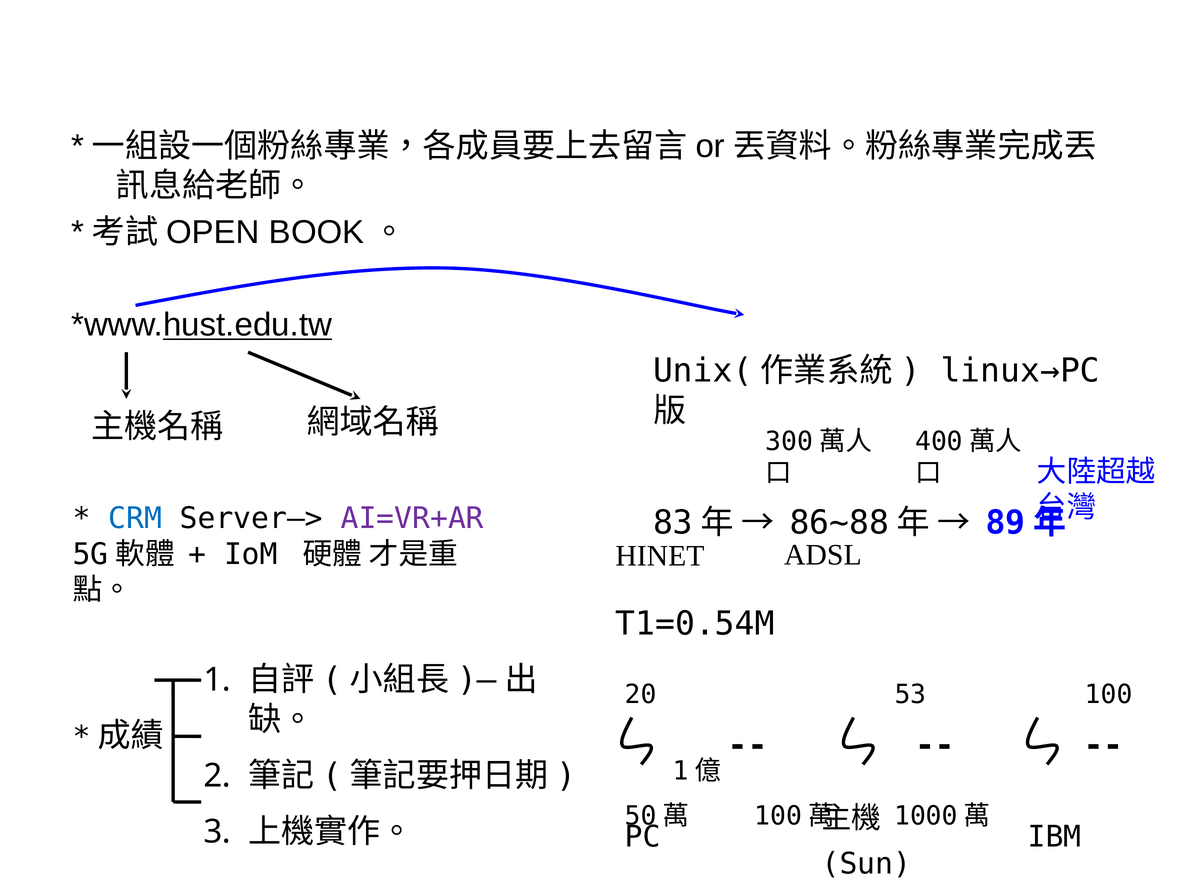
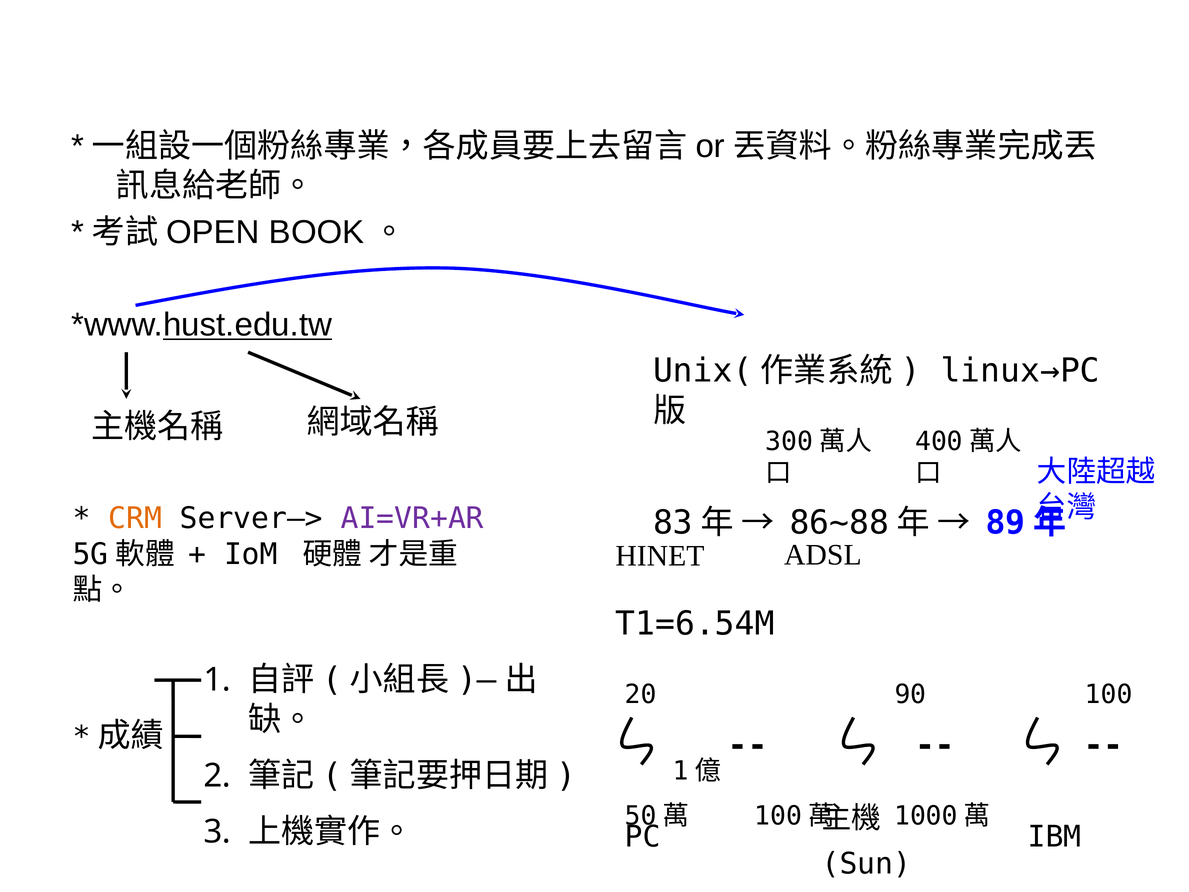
CRM colour: blue -> orange (135, 518)
T1=0.54M: T1=0.54M -> T1=6.54M (695, 624)
53: 53 -> 90 (910, 694)
